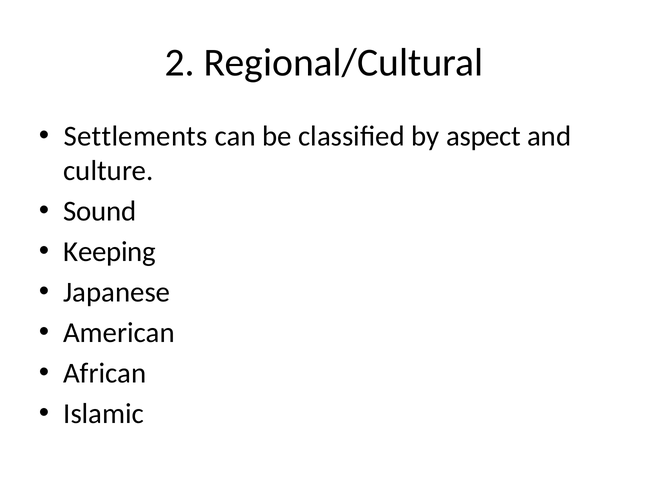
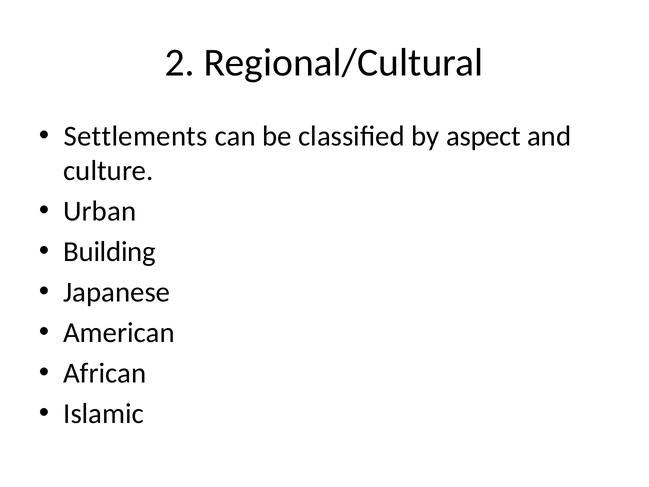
Sound: Sound -> Urban (100, 211)
Keeping: Keeping -> Building (110, 252)
